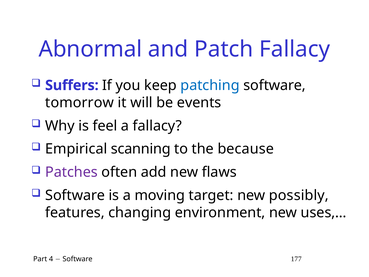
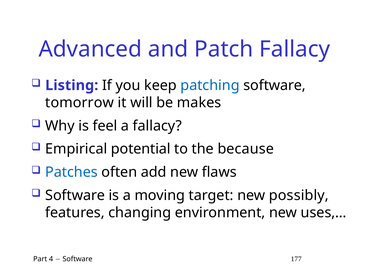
Abnormal: Abnormal -> Advanced (90, 49)
Suffers: Suffers -> Listing (72, 85)
events: events -> makes (199, 102)
scanning: scanning -> potential (141, 149)
Patches colour: purple -> blue (71, 172)
